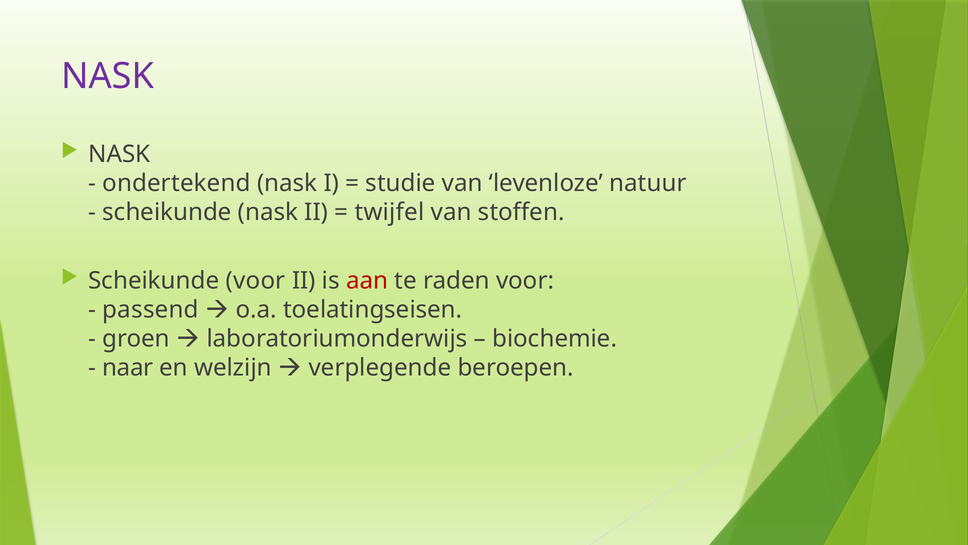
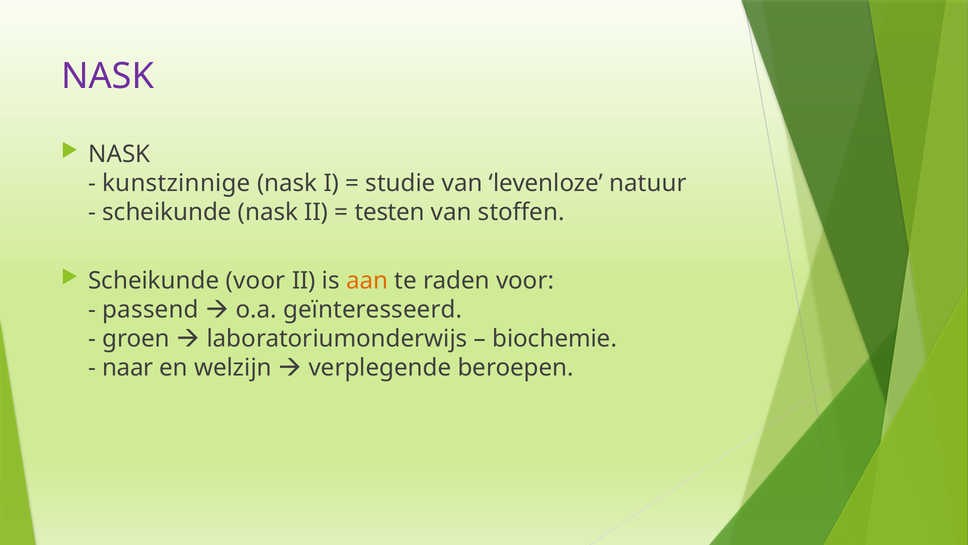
ondertekend: ondertekend -> kunstzinnige (176, 183)
twijfel: twijfel -> testen (390, 212)
aan colour: red -> orange (367, 280)
toelatingseisen: toelatingseisen -> geïnteresseerd (373, 309)
